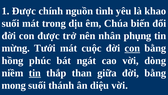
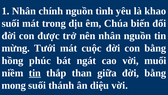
1 Được: Được -> Nhân (24, 11)
nhân phụng: phụng -> nguồn (137, 36)
con underline: present -> none (132, 48)
dòng: dòng -> muối (155, 60)
